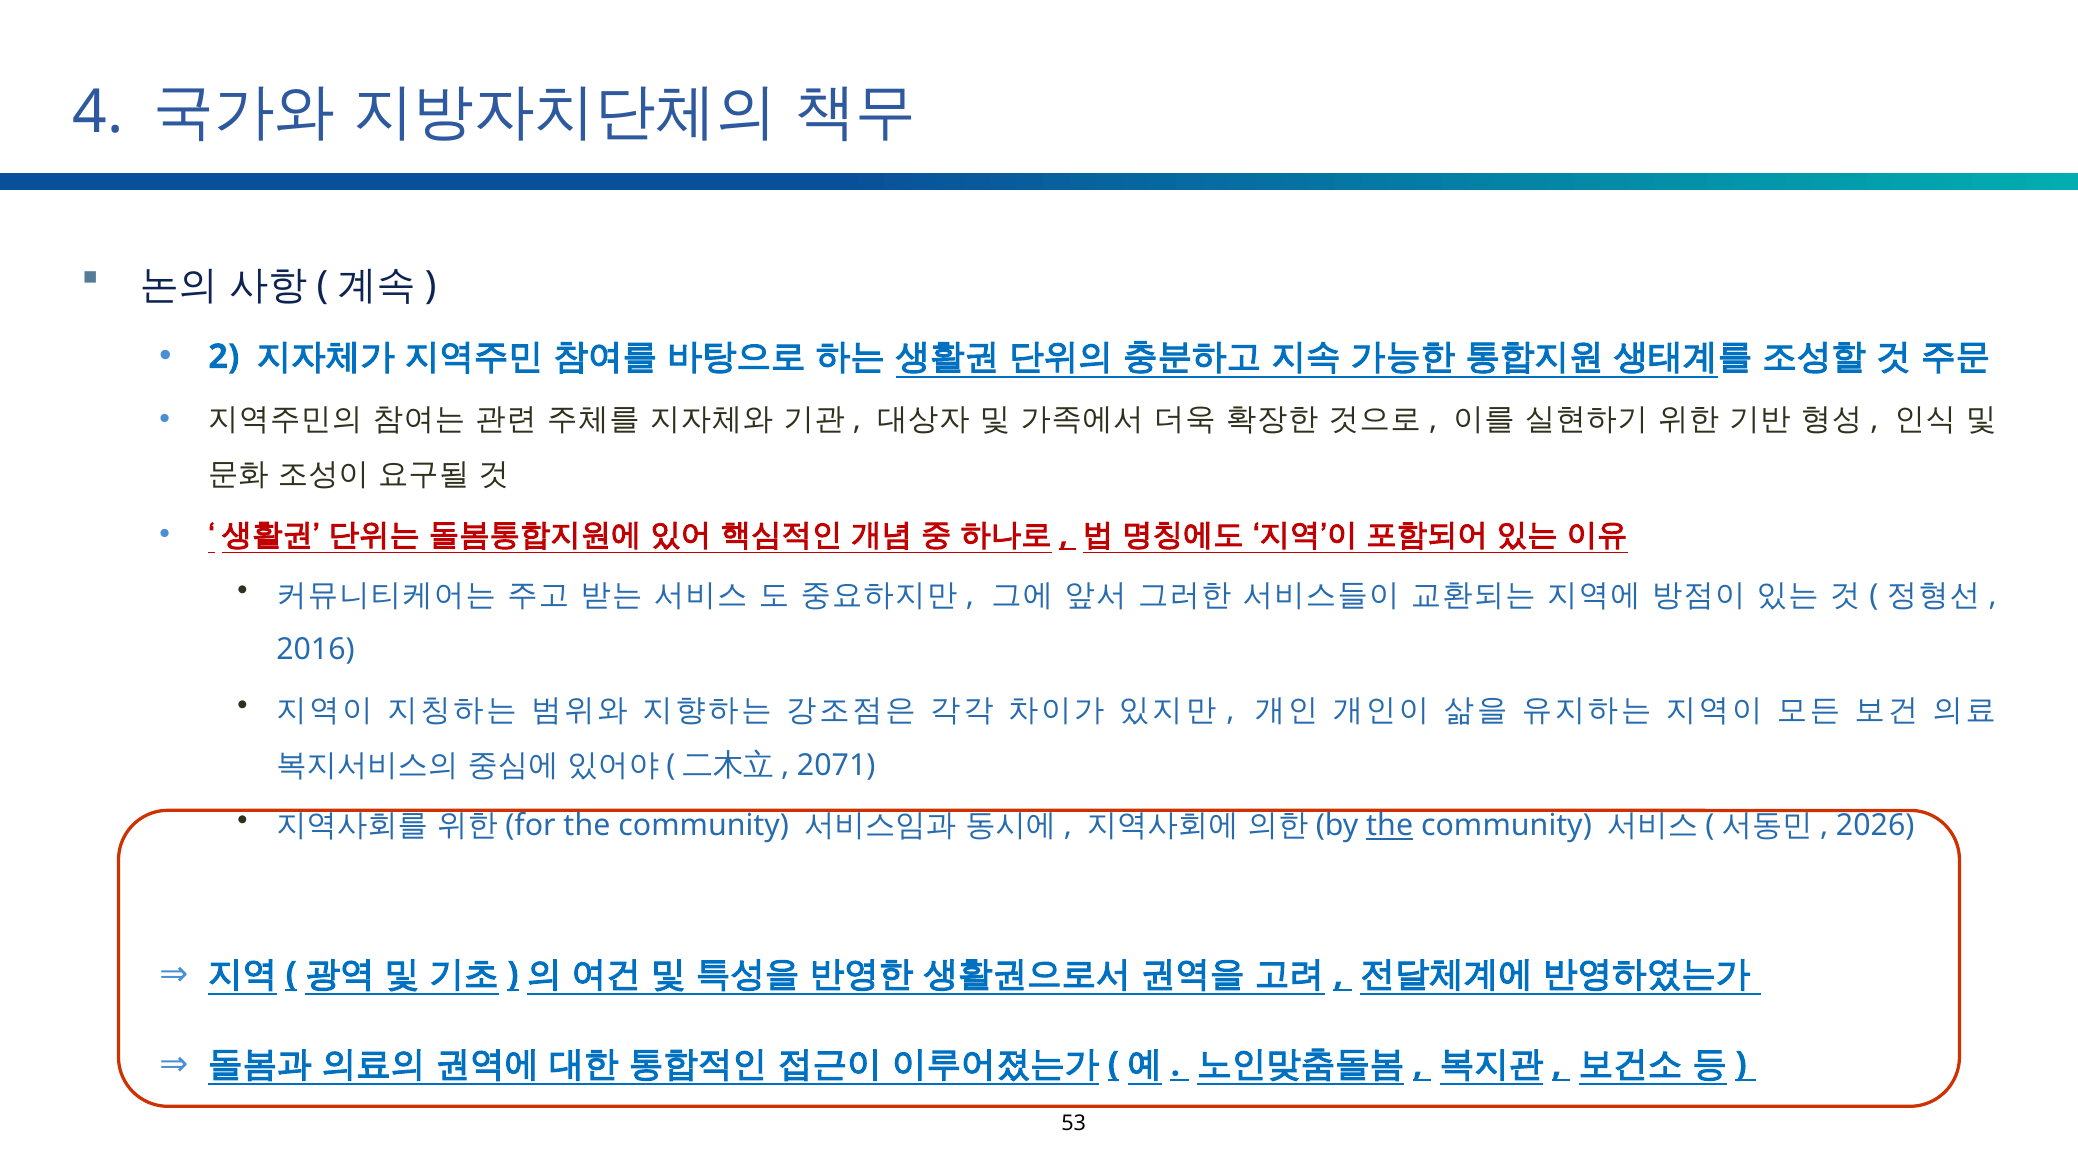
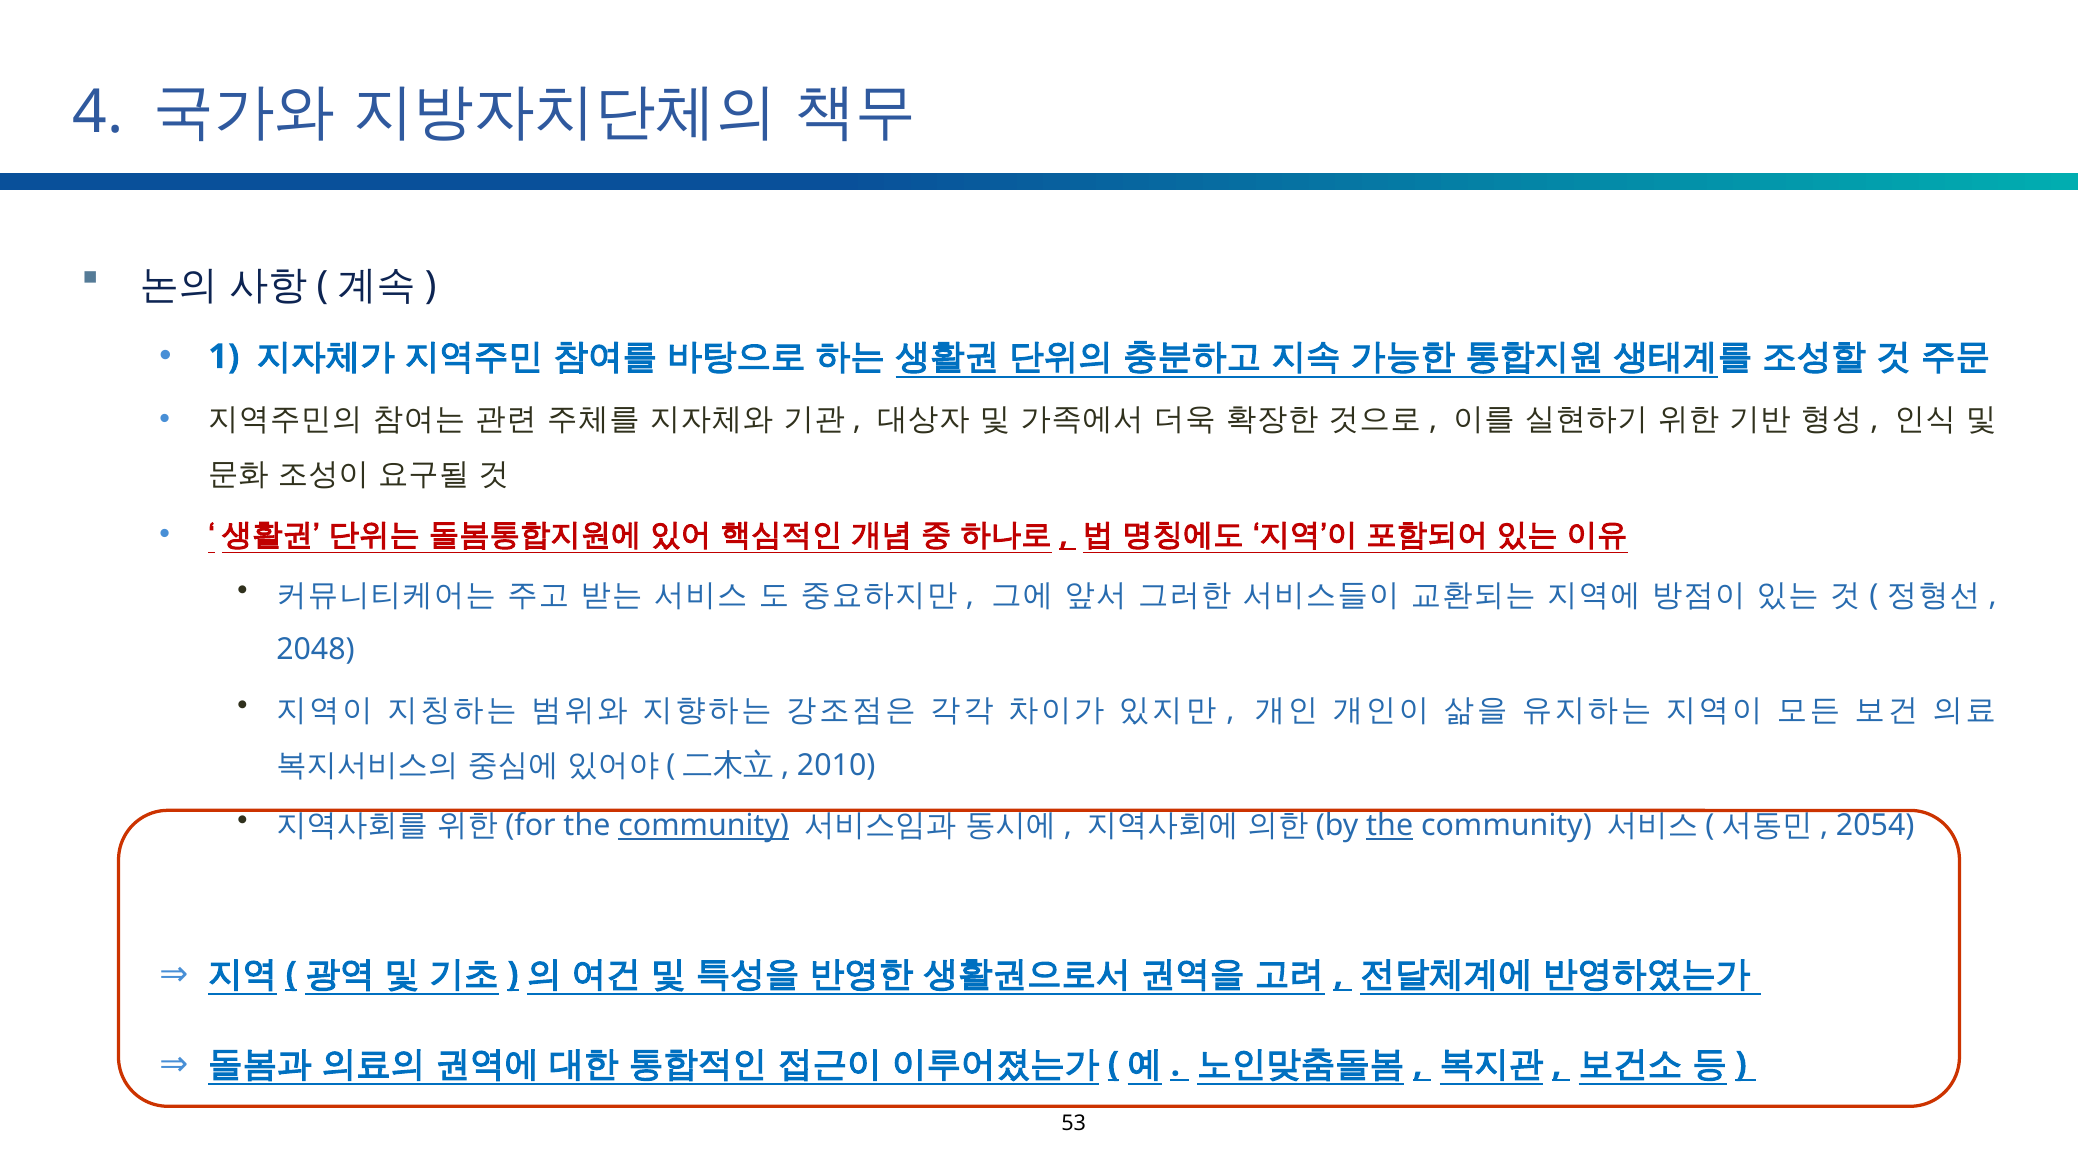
2: 2 -> 1 (224, 357)
2016: 2016 -> 2048 (315, 650)
2071: 2071 -> 2010 (836, 765)
community underline: none -> present (704, 826)
2026: 2026 -> 2054 (1875, 826)
